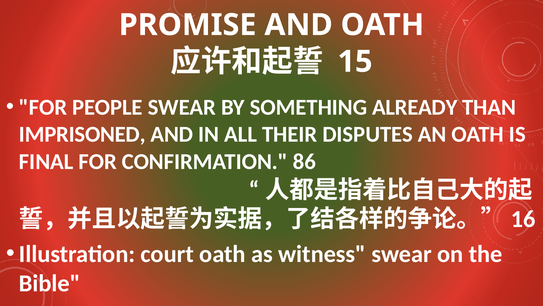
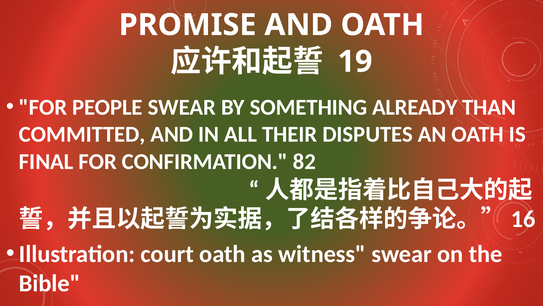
15: 15 -> 19 (355, 62)
IMPRISONED: IMPRISONED -> COMMITTED (82, 134)
86: 86 -> 82 (304, 161)
